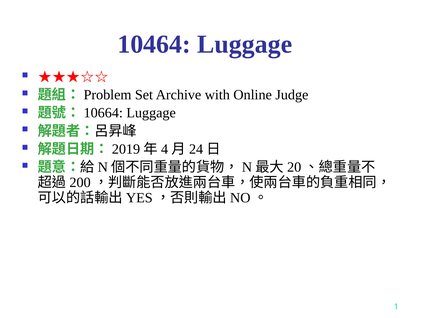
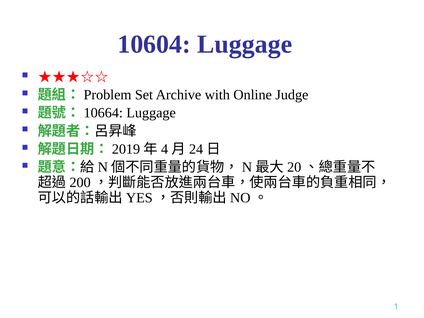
10464: 10464 -> 10604 (154, 44)
